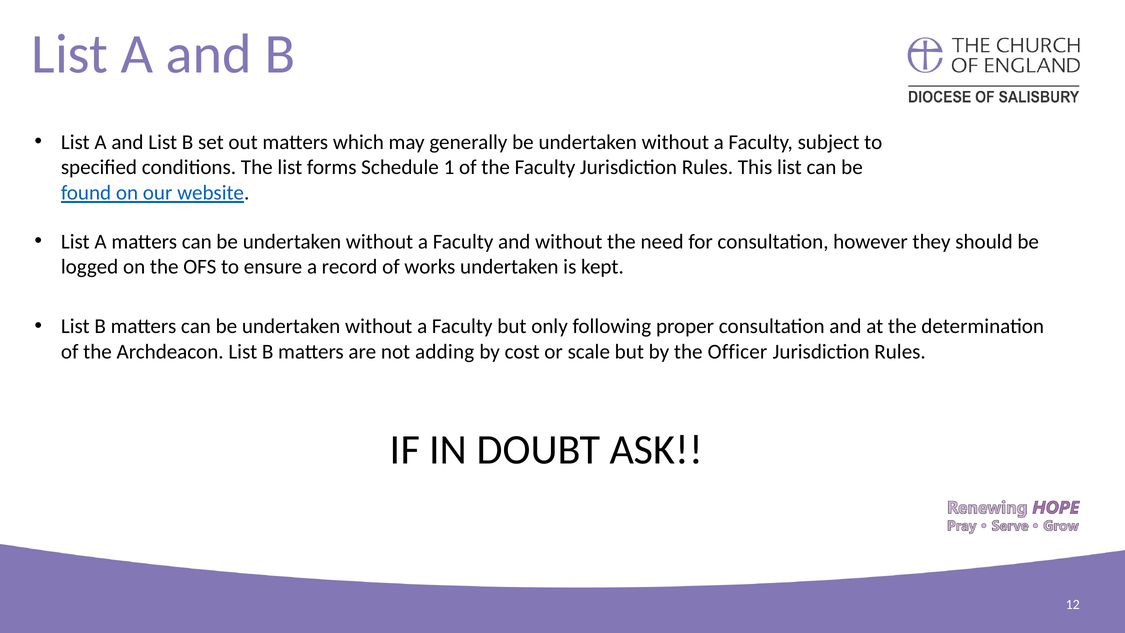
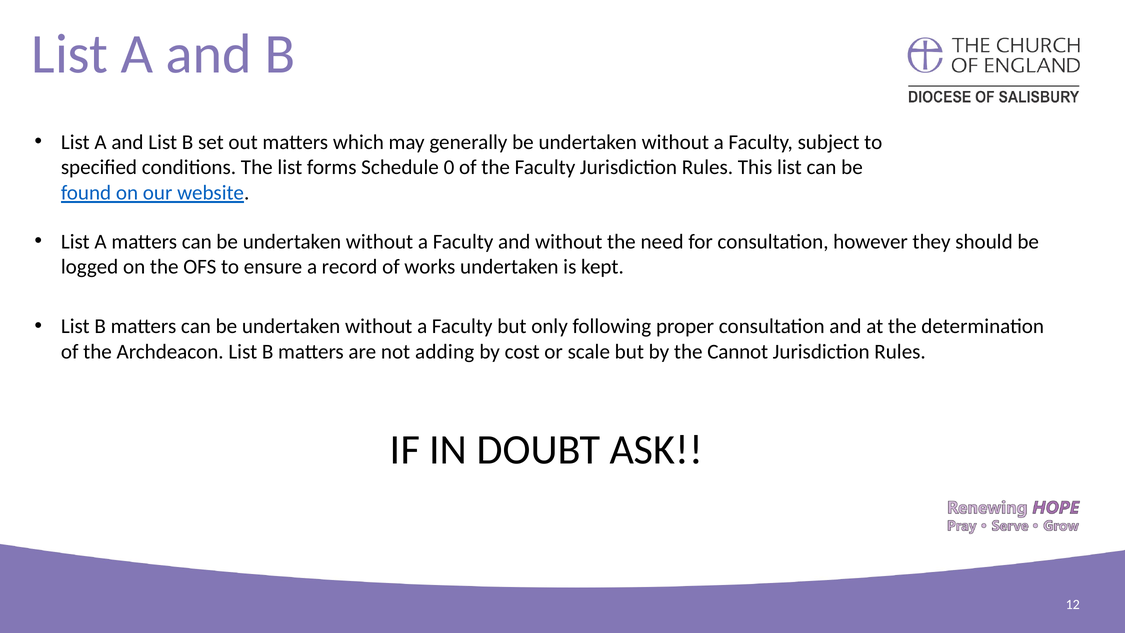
1: 1 -> 0 (449, 167)
Officer: Officer -> Cannot (738, 351)
